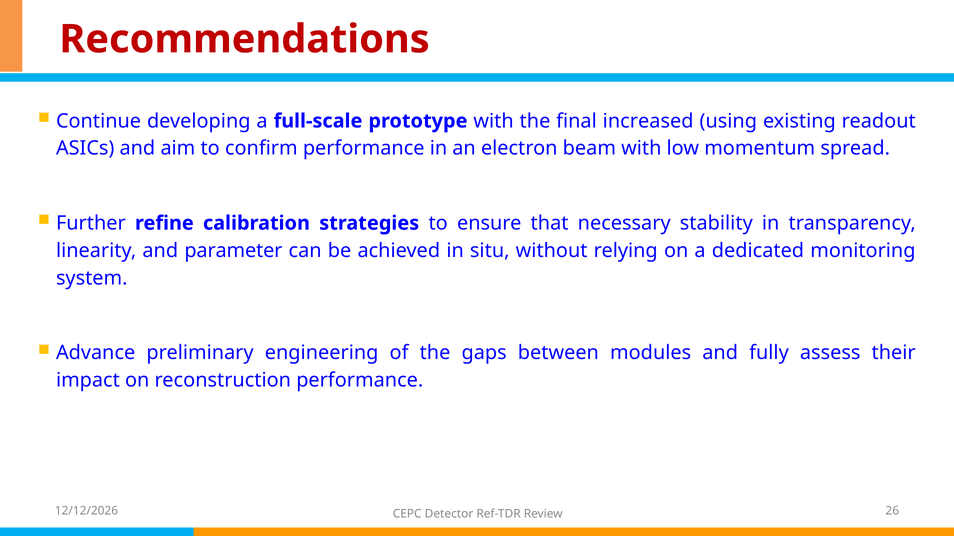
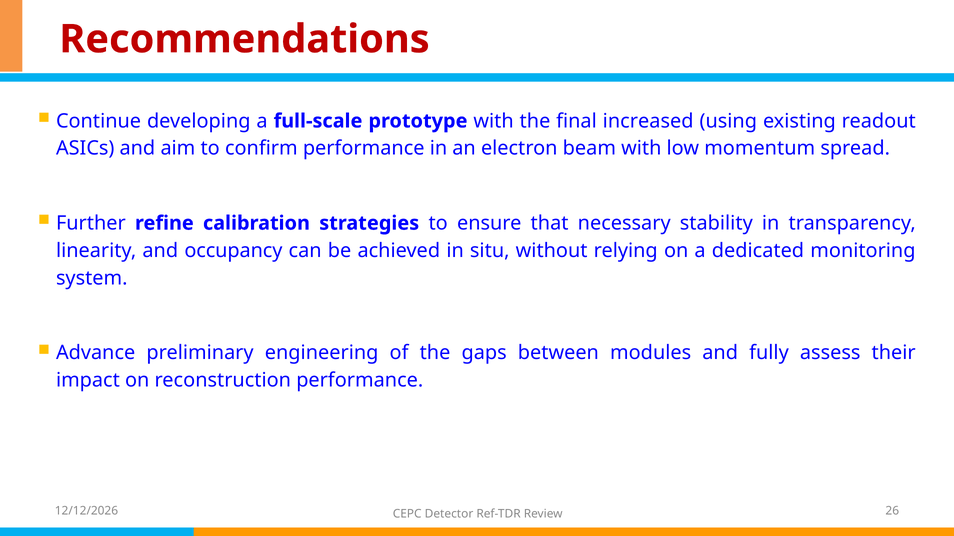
parameter: parameter -> occupancy (233, 251)
